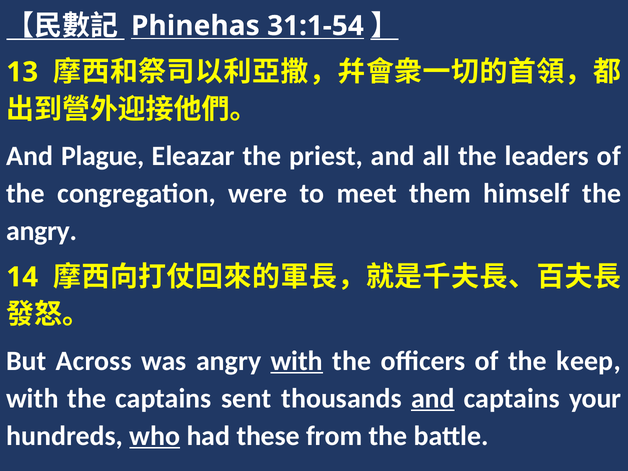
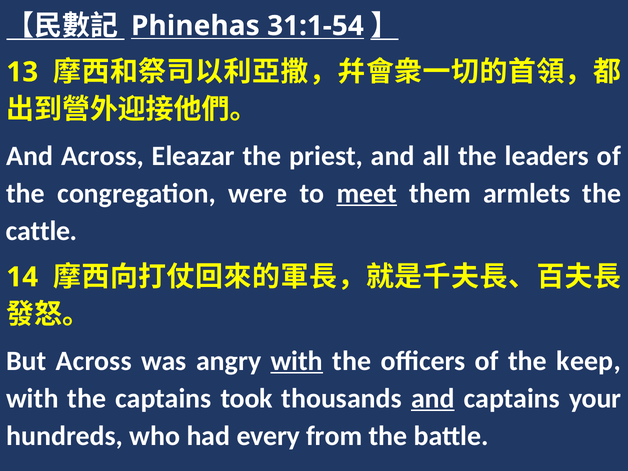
And Plague: Plague -> Across (103, 156)
meet underline: none -> present (367, 193)
himself: himself -> armlets (527, 193)
angry: angry -> cattle (42, 231)
sent: sent -> took (247, 398)
who underline: present -> none (155, 436)
these: these -> every (268, 436)
